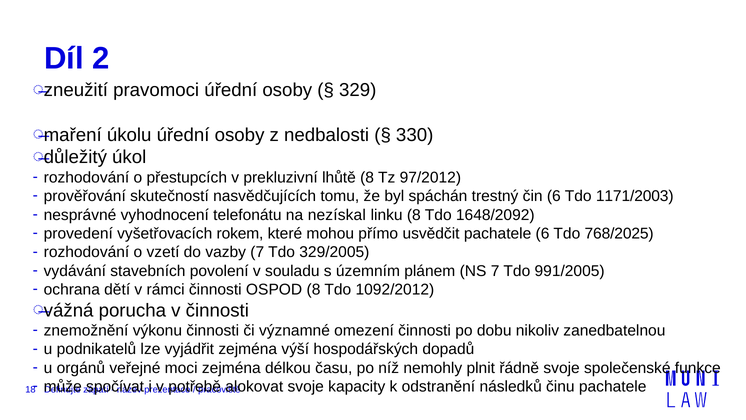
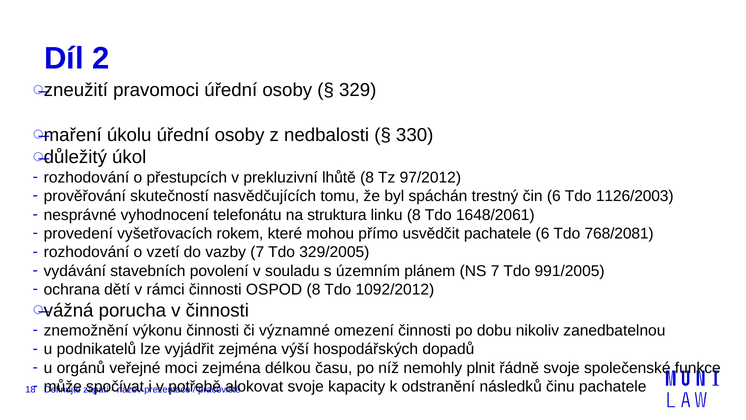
1171/2003: 1171/2003 -> 1126/2003 (635, 196)
nezískal: nezískal -> struktura (337, 215)
1648/2092: 1648/2092 -> 1648/2061 (495, 215)
768/2025: 768/2025 -> 768/2081 (619, 233)
